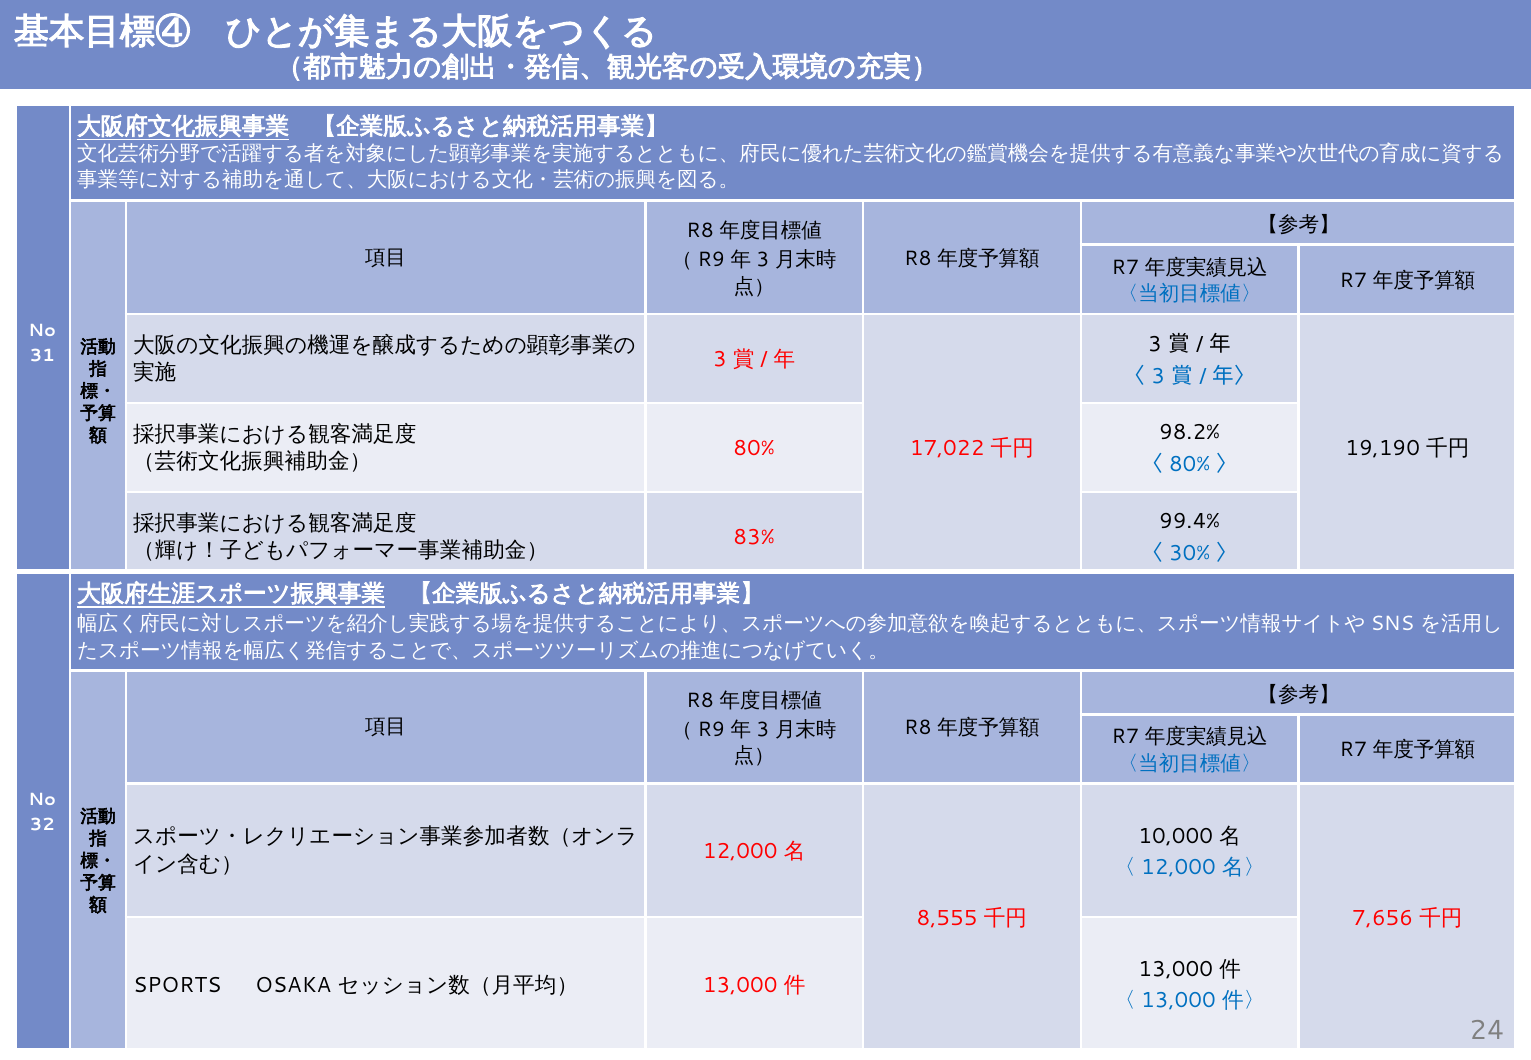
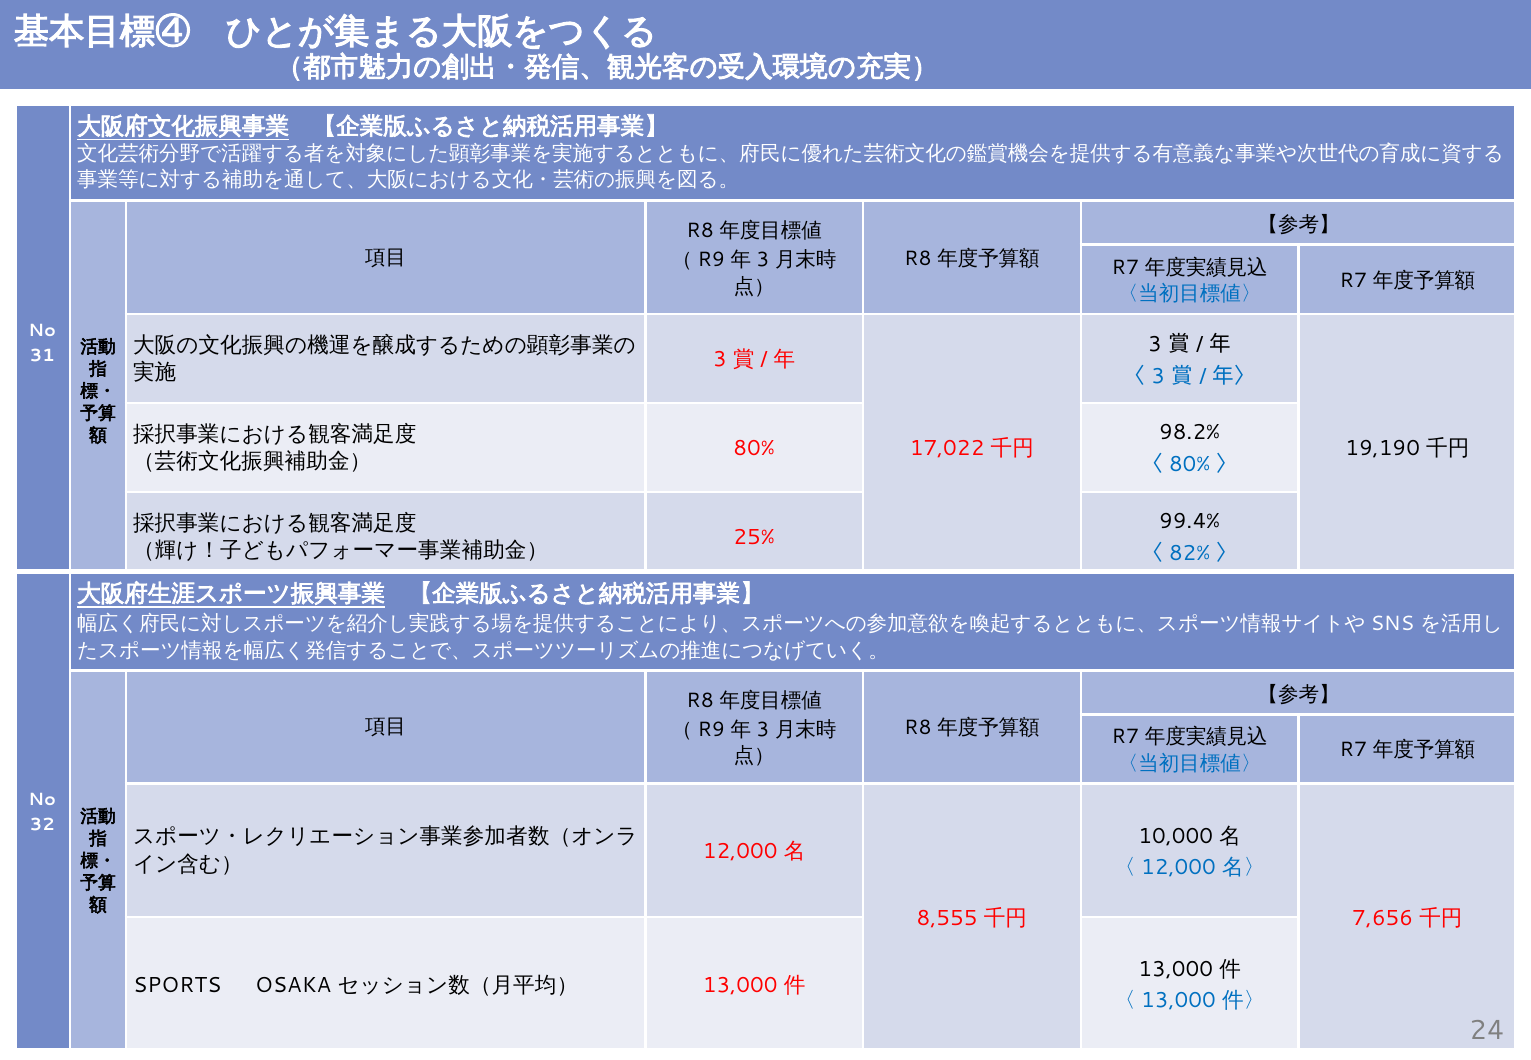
83%: 83% -> 25% (754, 538)
30%: 30% -> 82% (1190, 554)
